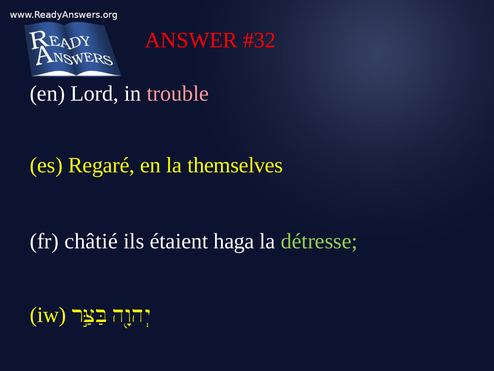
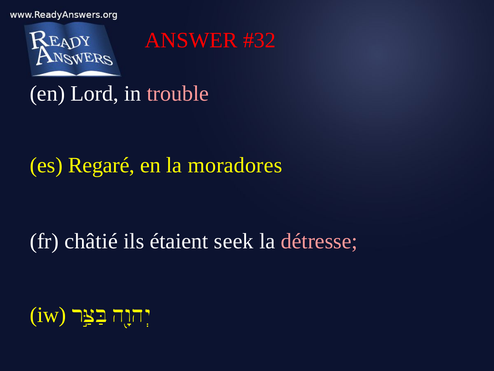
themselves: themselves -> moradores (235, 165)
haga: haga -> seek (234, 241)
détresse colour: light green -> pink (319, 241)
